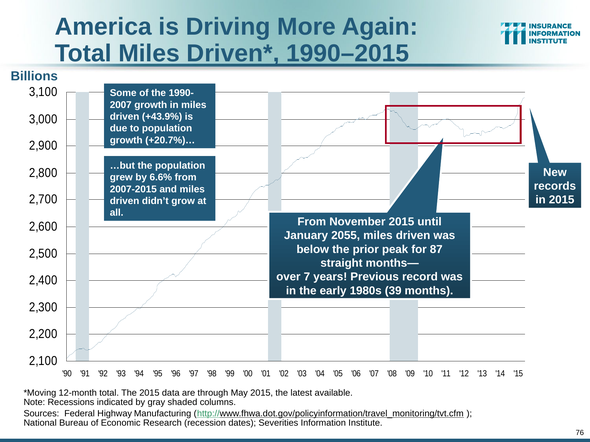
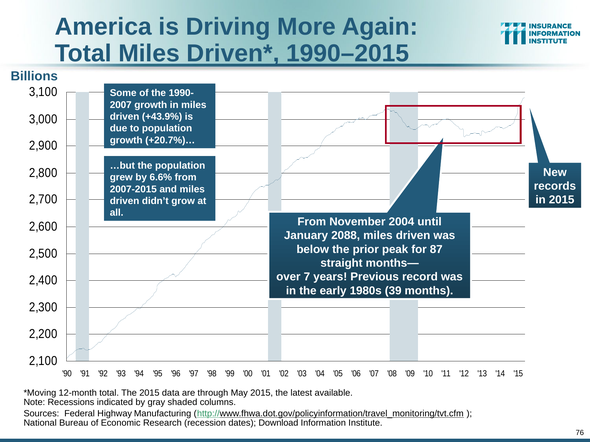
November 2015: 2015 -> 2004 (401, 222)
2055: 2055 -> 2088 (346, 236)
Severities: Severities -> Download (278, 423)
